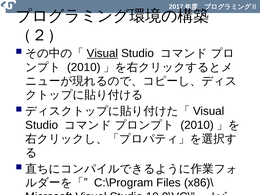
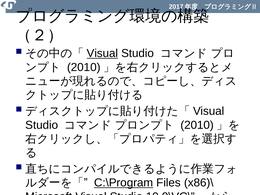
C:\Program underline: none -> present (124, 183)
